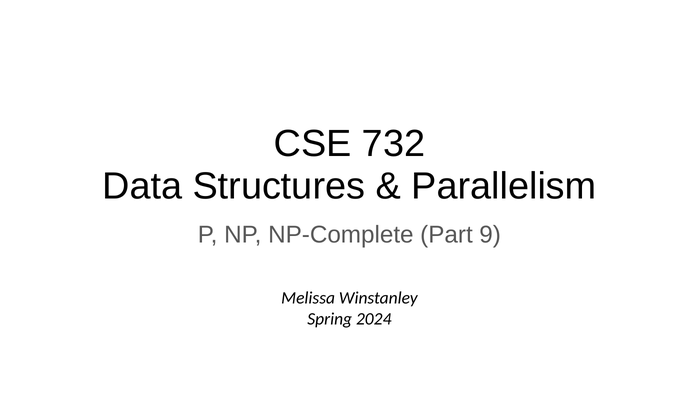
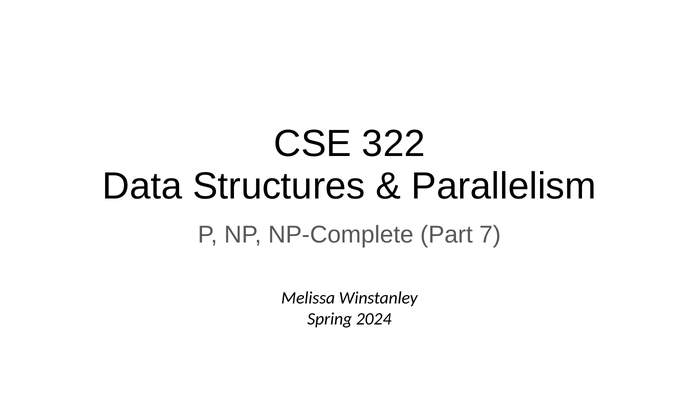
732: 732 -> 322 (394, 144)
9: 9 -> 7 (490, 235)
